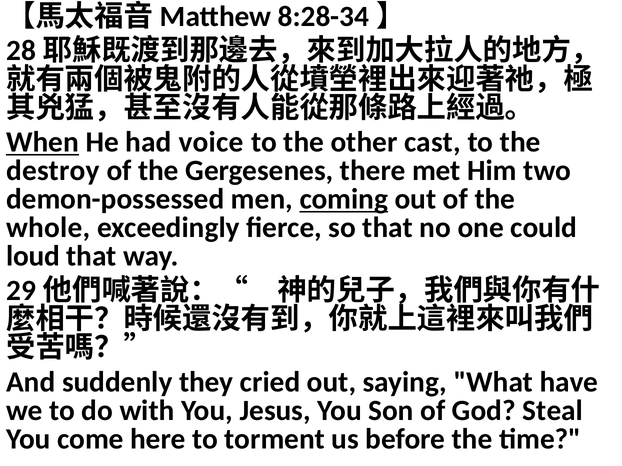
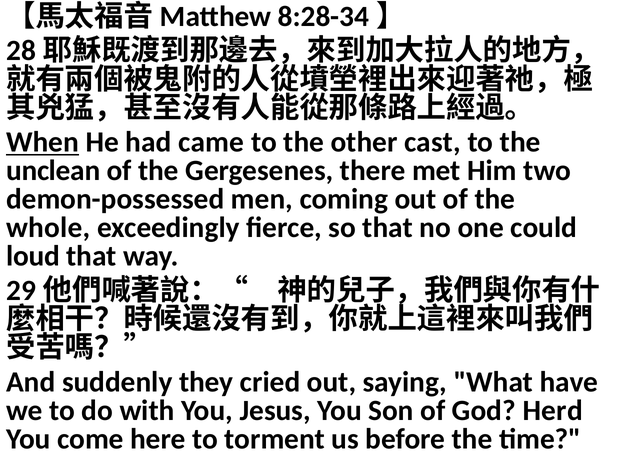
voice: voice -> came (211, 142)
destroy: destroy -> unclean (53, 171)
coming underline: present -> none (344, 199)
Steal: Steal -> Herd (553, 411)
